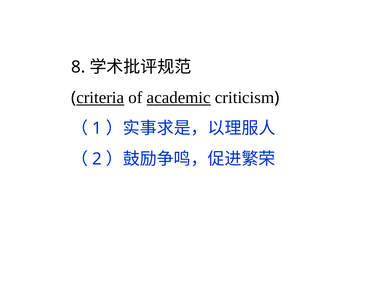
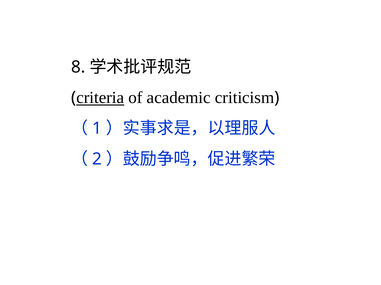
academic underline: present -> none (179, 98)
